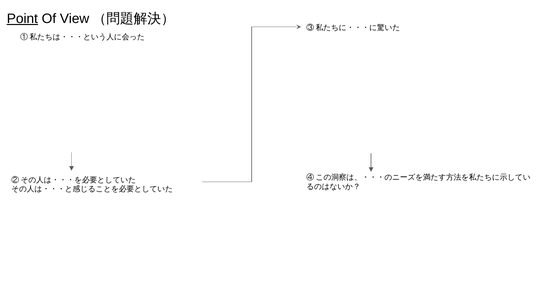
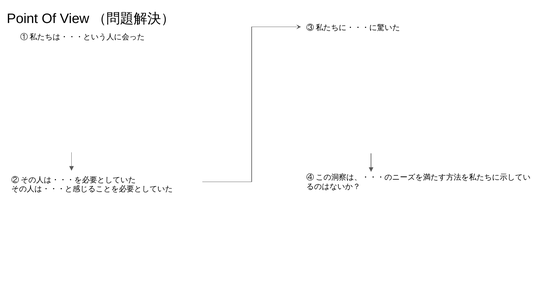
Point underline: present -> none (22, 19)
